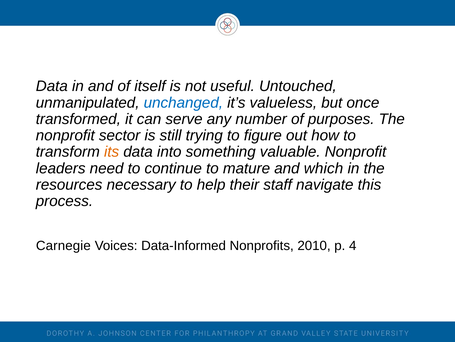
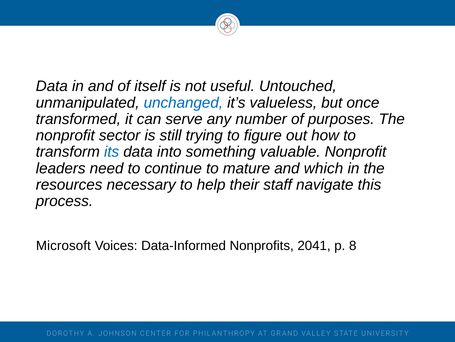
its colour: orange -> blue (112, 152)
Carnegie: Carnegie -> Microsoft (63, 245)
2010: 2010 -> 2041 (314, 245)
4: 4 -> 8 (353, 245)
